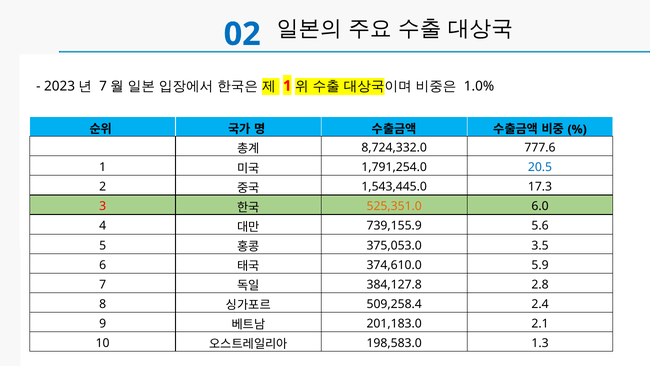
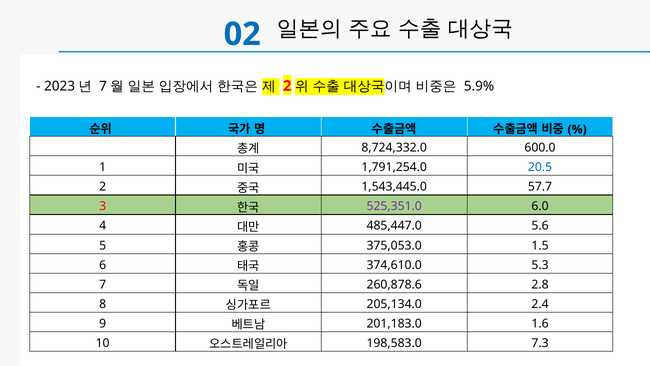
1: 1 -> 2 (287, 86)
1.0%: 1.0% -> 5.9% (479, 86)
777.6: 777.6 -> 600.0 (540, 148)
17.3: 17.3 -> 57.7 (540, 187)
525,351.0 colour: orange -> purple (394, 206)
739,155.9: 739,155.9 -> 485,447.0 (394, 226)
3.5: 3.5 -> 1.5 (540, 245)
5.9: 5.9 -> 5.3 (540, 265)
384,127.8: 384,127.8 -> 260,878.6 (394, 284)
509,258.4: 509,258.4 -> 205,134.0 (394, 304)
2.1: 2.1 -> 1.6 (540, 323)
1.3: 1.3 -> 7.3 (540, 343)
